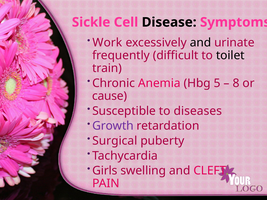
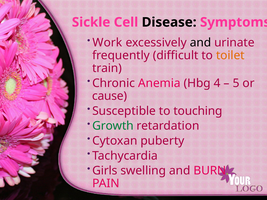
toilet colour: black -> orange (230, 55)
5: 5 -> 4 (217, 83)
8: 8 -> 5 (236, 83)
diseases: diseases -> touching (198, 111)
Growth colour: purple -> green (113, 126)
Surgical: Surgical -> Cytoxan (115, 141)
CLEFT: CLEFT -> BURN (210, 171)
